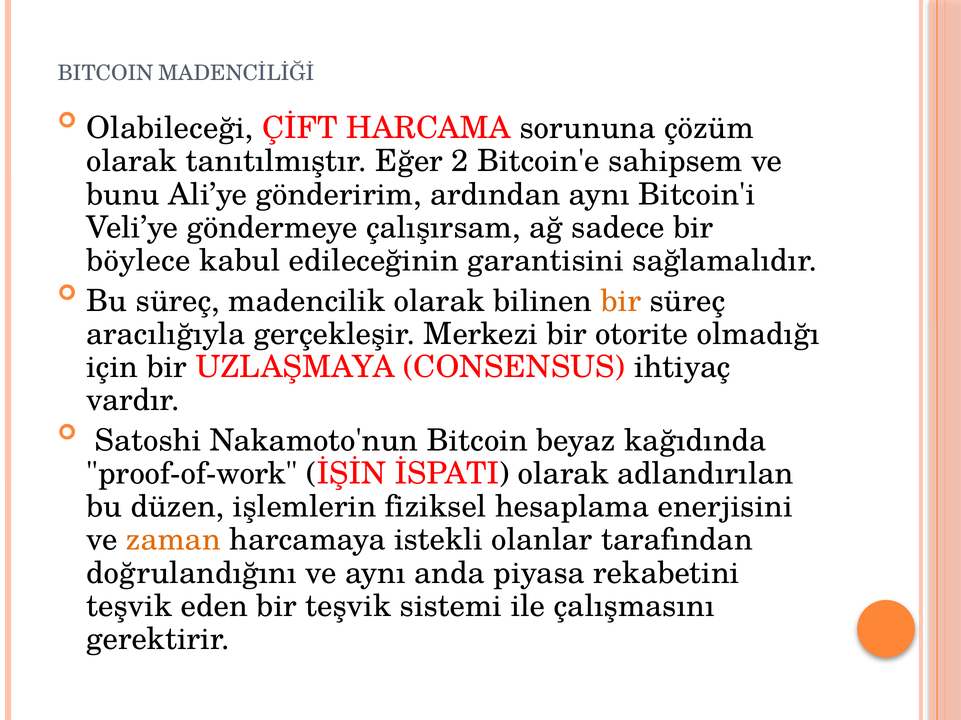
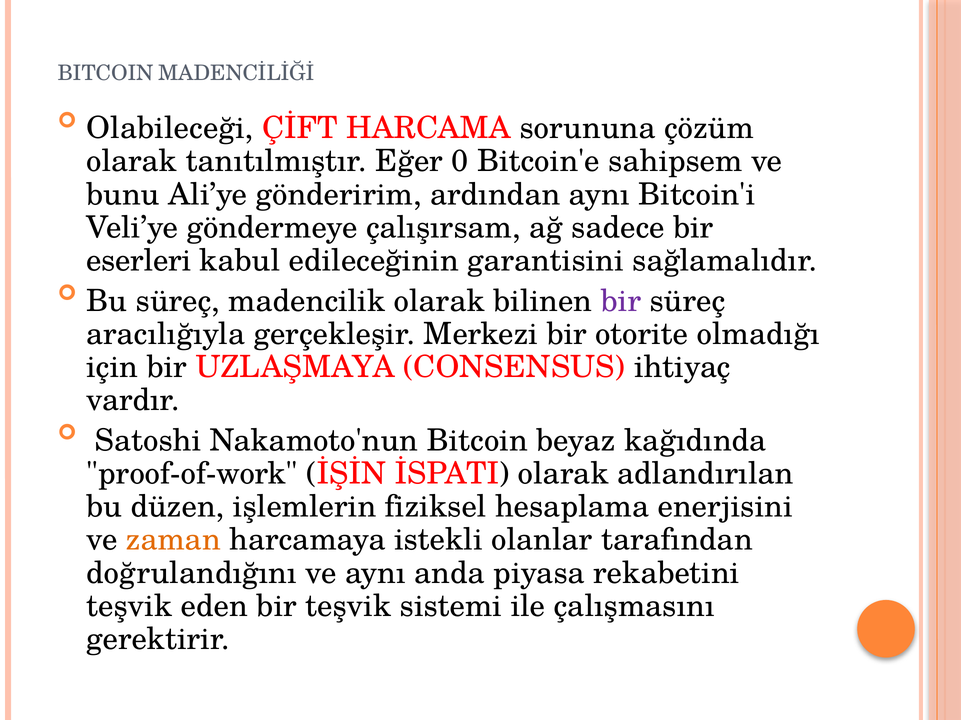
2: 2 -> 0 (460, 161)
böylece: böylece -> eserleri (139, 261)
bir colour: orange -> purple (621, 301)
